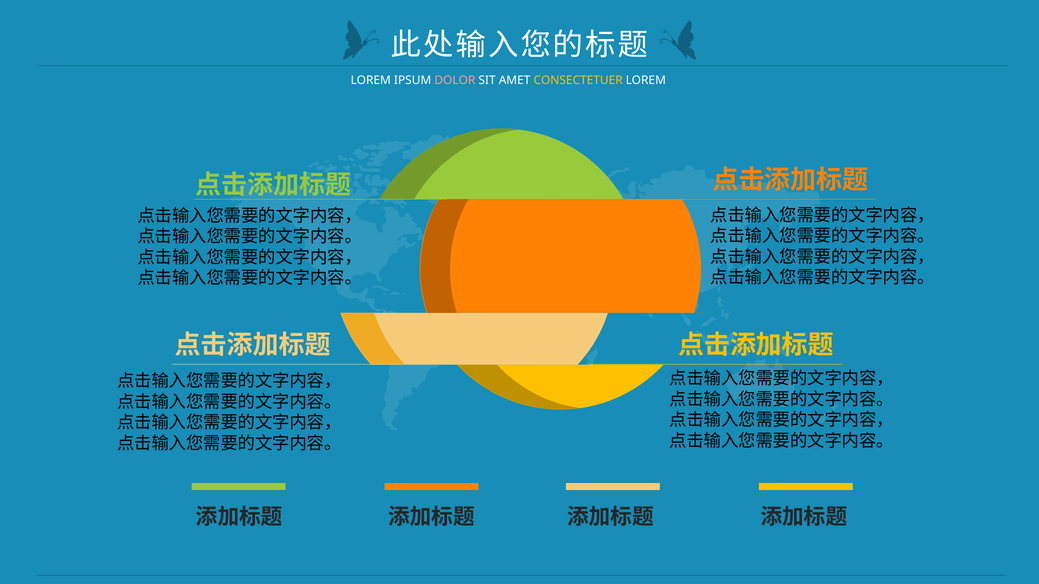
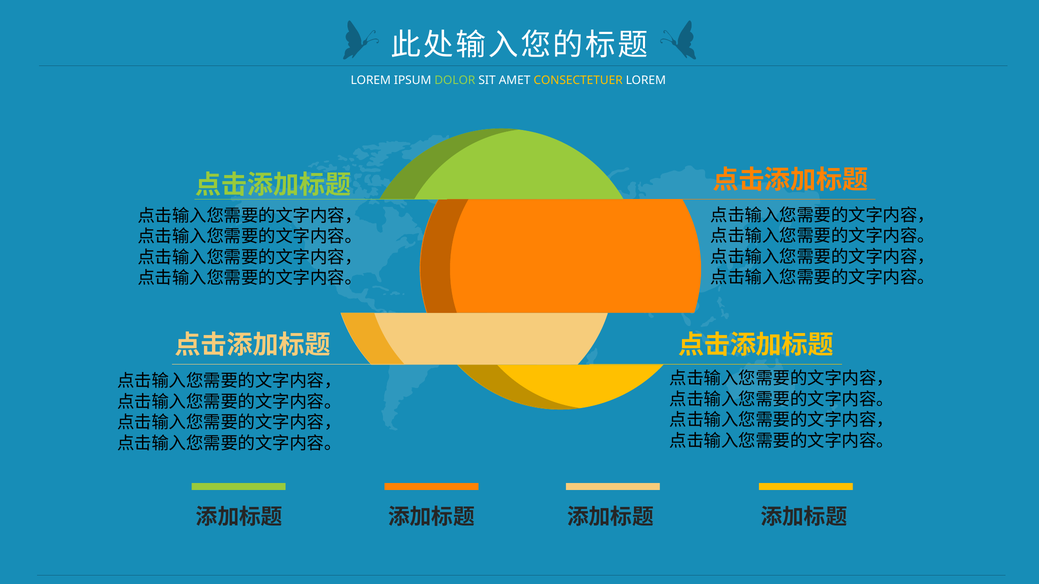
DOLOR colour: pink -> light green (455, 80)
